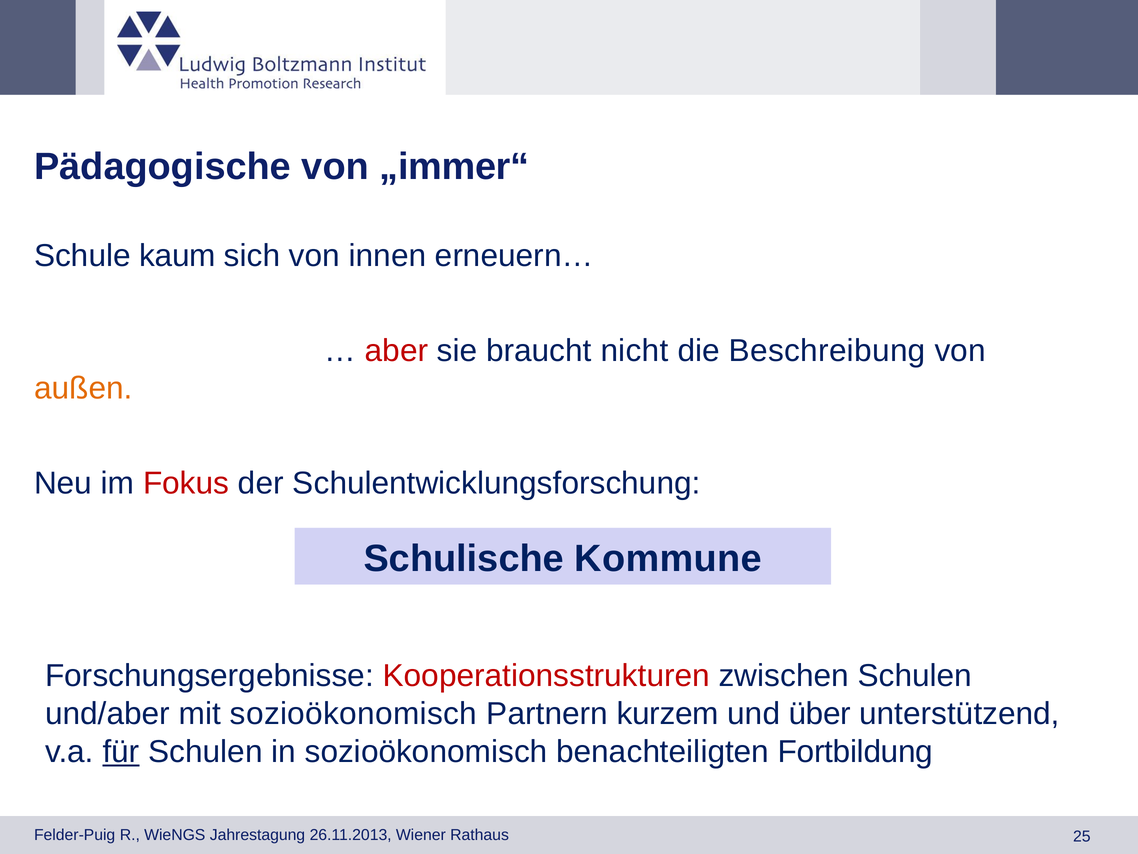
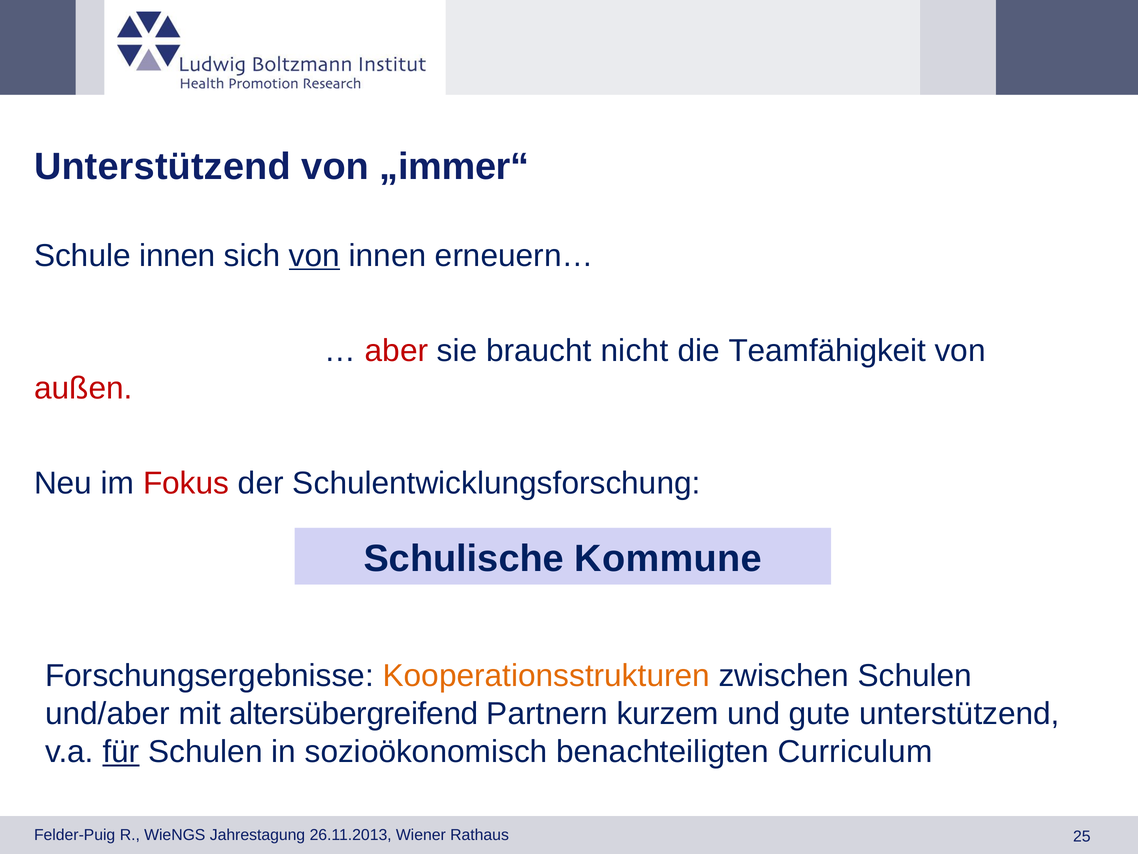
Pädagogische: Pädagogische -> Unterstützend (162, 167)
Schule kaum: kaum -> innen (178, 255)
von underline: none -> present (314, 255)
Beschreibung: Beschreibung -> Teamfähigkeit (827, 350)
außen colour: orange -> red (83, 388)
Kooperationsstrukturen colour: red -> orange (546, 676)
mit sozioökonomisch: sozioökonomisch -> altersübergreifend (354, 714)
über: über -> gute (820, 714)
Fortbildung: Fortbildung -> Curriculum (855, 751)
